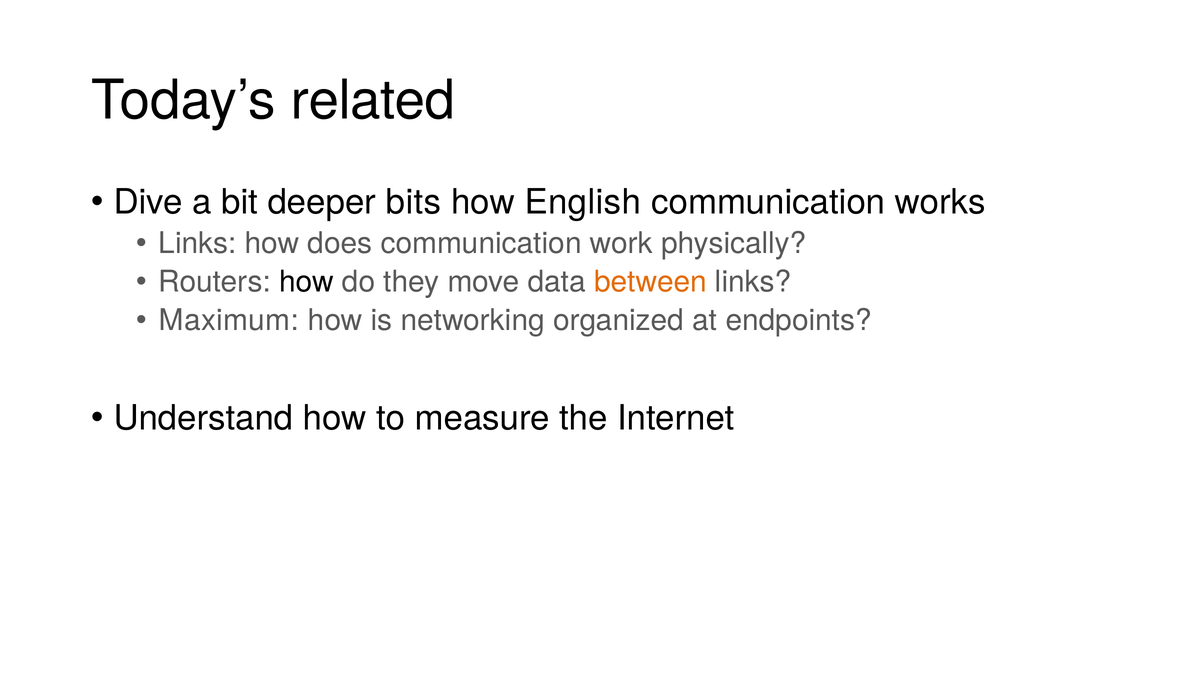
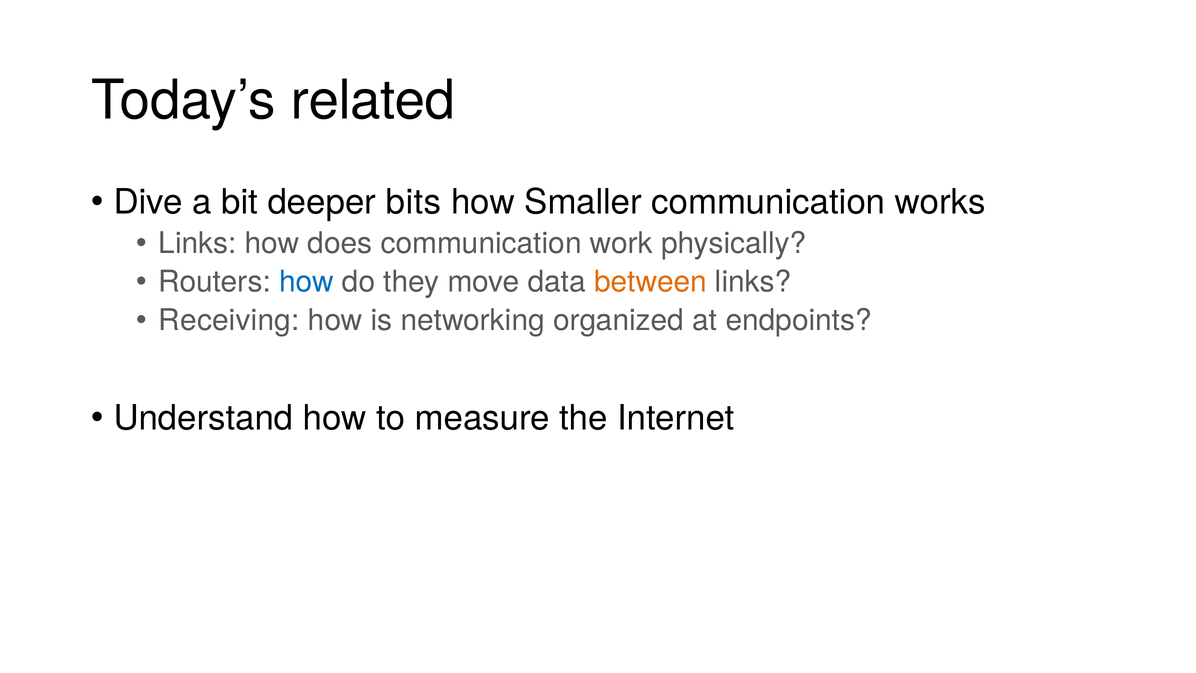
English: English -> Smaller (583, 202)
how colour: black -> blue (306, 282)
Maximum: Maximum -> Receiving (229, 320)
